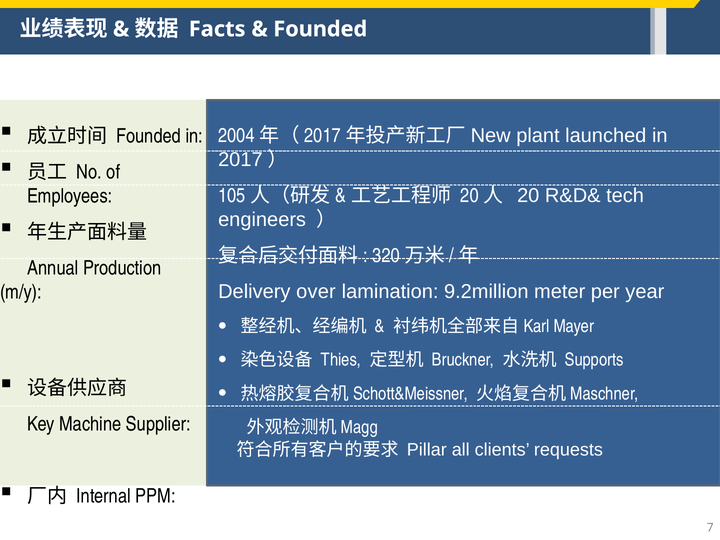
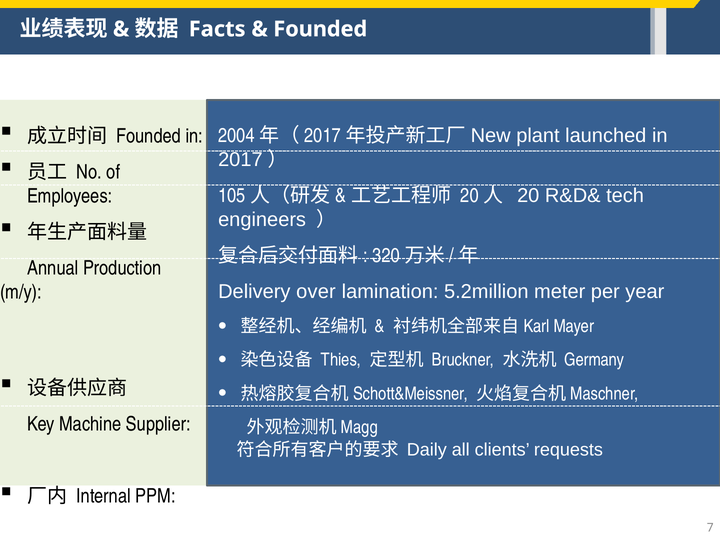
9.2million: 9.2million -> 5.2million (486, 292)
Supports: Supports -> Germany (594, 360)
Pillar: Pillar -> Daily (427, 450)
